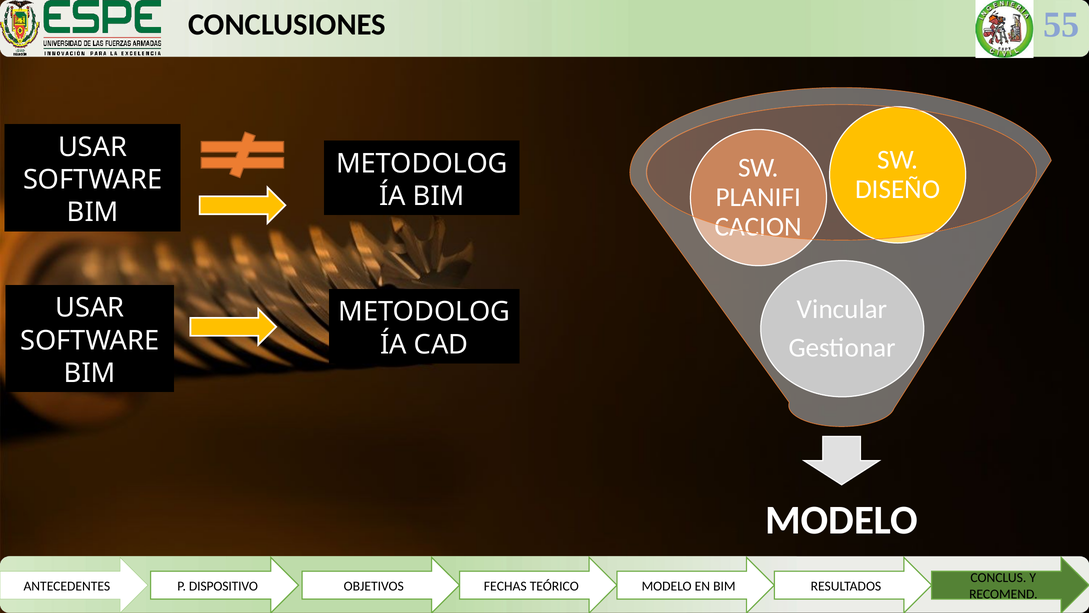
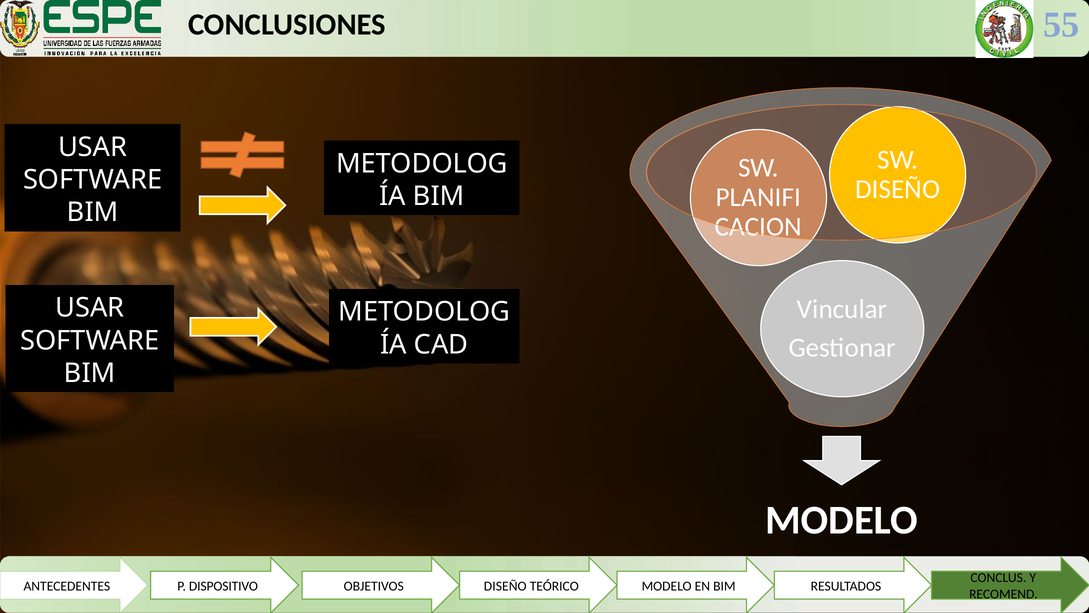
OBJETIVOS FECHAS: FECHAS -> DISEÑO (505, 586)
